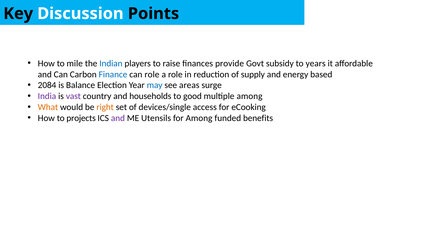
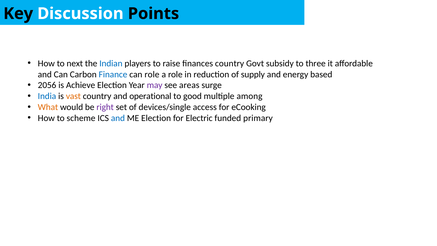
mile: mile -> next (75, 63)
finances provide: provide -> country (230, 63)
years: years -> three (316, 63)
2084: 2084 -> 2056 (47, 85)
Balance: Balance -> Achieve (81, 85)
may colour: blue -> purple (155, 85)
India colour: purple -> blue (47, 96)
vast colour: purple -> orange (73, 96)
households: households -> operational (150, 96)
right colour: orange -> purple (105, 107)
projects: projects -> scheme (81, 118)
and colour: purple -> blue (118, 118)
ME Utensils: Utensils -> Election (156, 118)
for Among: Among -> Electric (199, 118)
benefits: benefits -> primary (258, 118)
